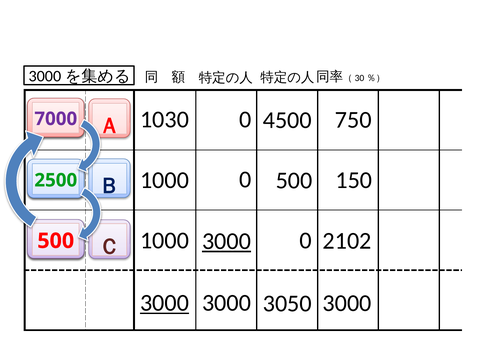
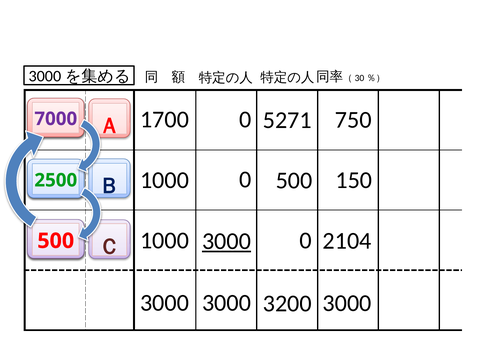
1030: 1030 -> 1700 (164, 119)
4500: 4500 -> 5271 (287, 120)
2102: 2102 -> 2104 (347, 240)
3000 underline: present -> none (164, 302)
3050: 3050 -> 3200 (287, 303)
